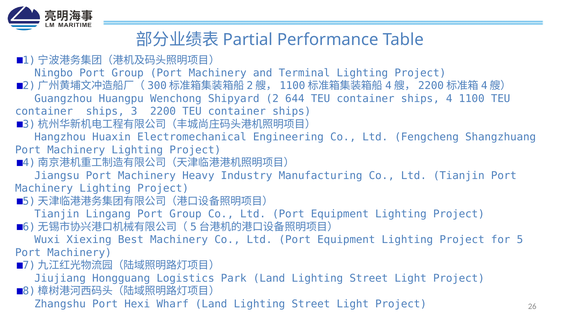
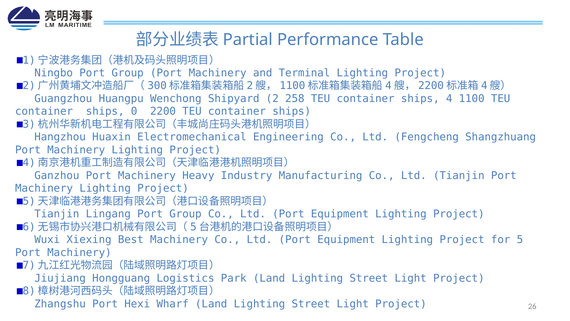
644: 644 -> 258 (295, 99)
3: 3 -> 0 (134, 111)
Jiangsu: Jiangsu -> Ganzhou (57, 176)
